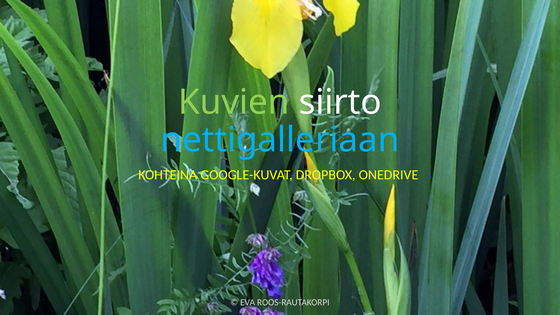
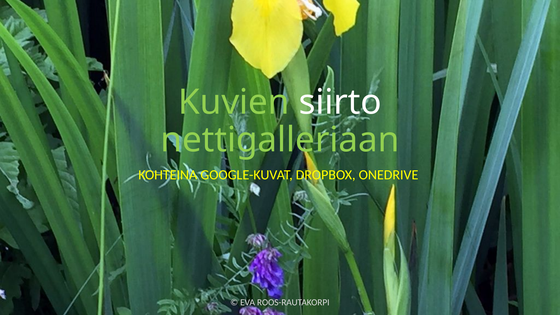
nettigalleriaan colour: light blue -> light green (280, 140)
